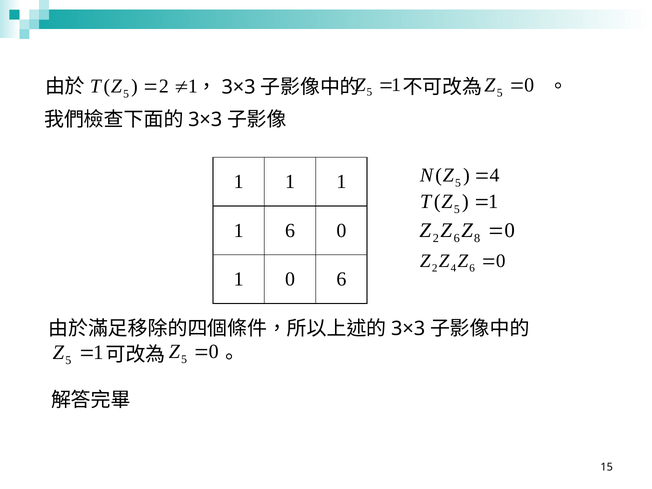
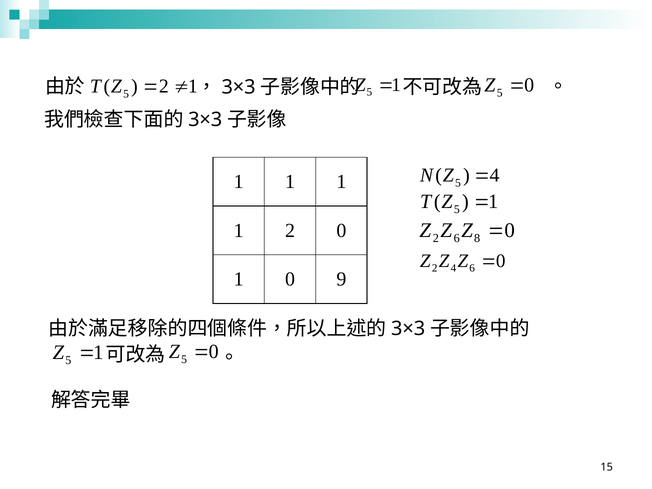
6: 6 -> 2 (290, 230)
1 0 6: 6 -> 9 (341, 279)
